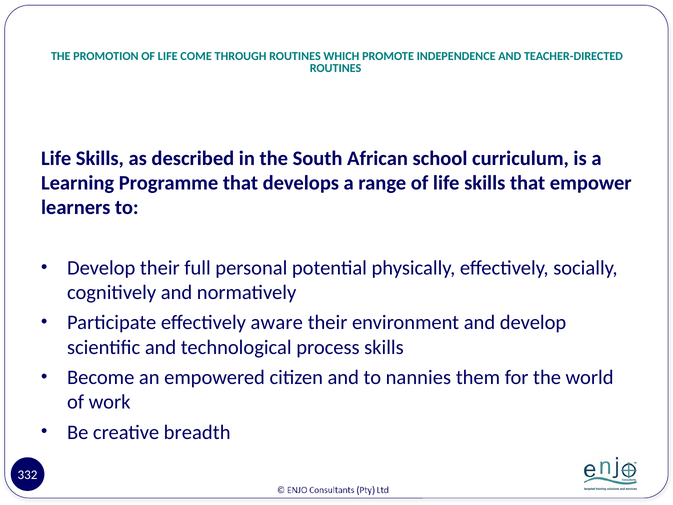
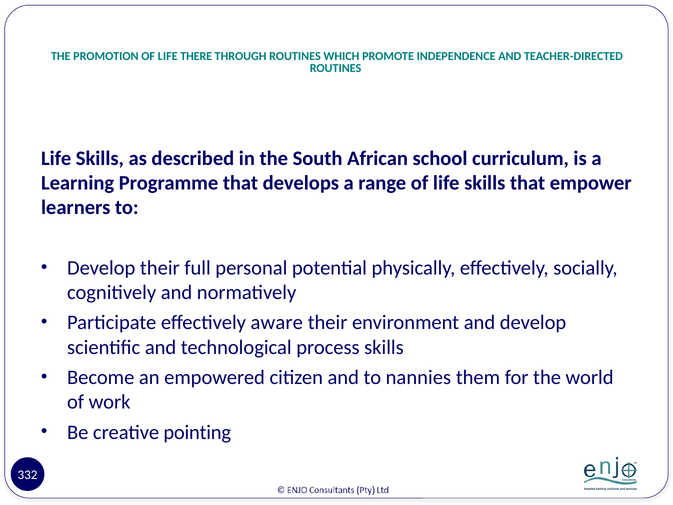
COME: COME -> THERE (196, 56)
breadth: breadth -> pointing (197, 432)
